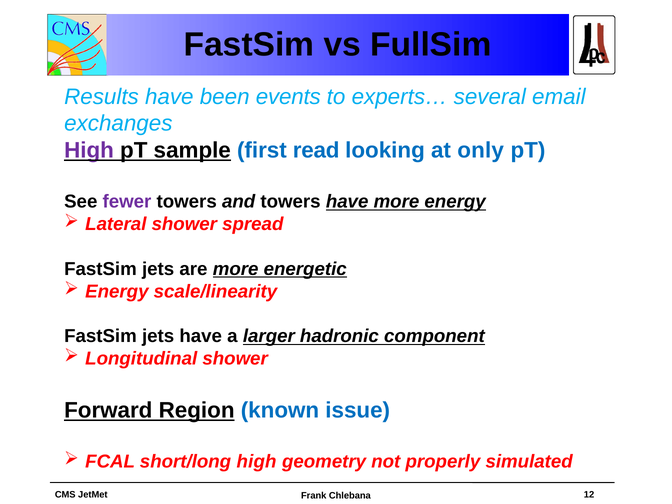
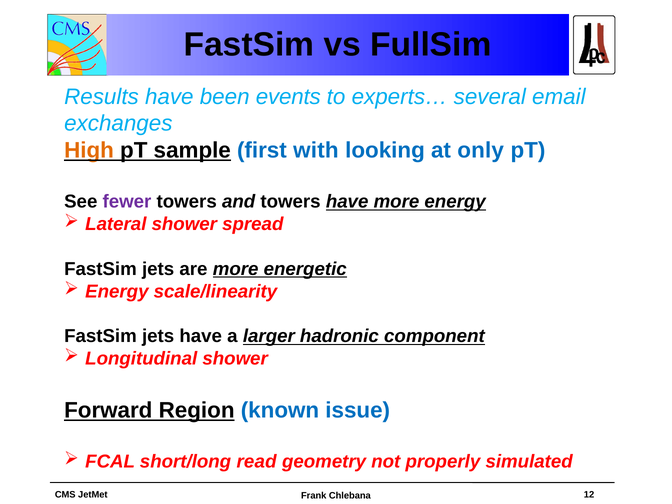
High colour: purple -> orange (89, 150)
read: read -> with (316, 150)
short/long high: high -> read (257, 462)
